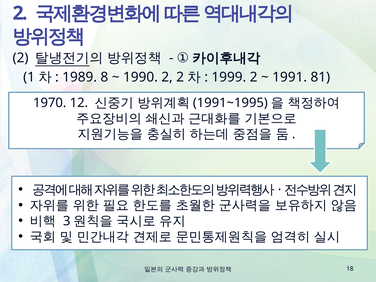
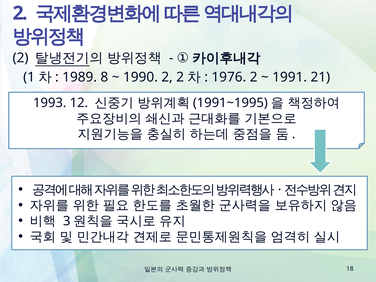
1999: 1999 -> 1976 (229, 77)
81: 81 -> 21 (320, 77)
1970: 1970 -> 1993 (50, 103)
